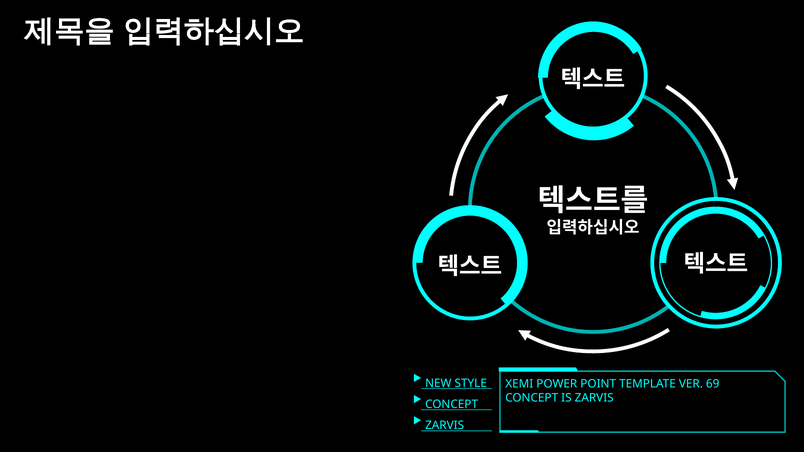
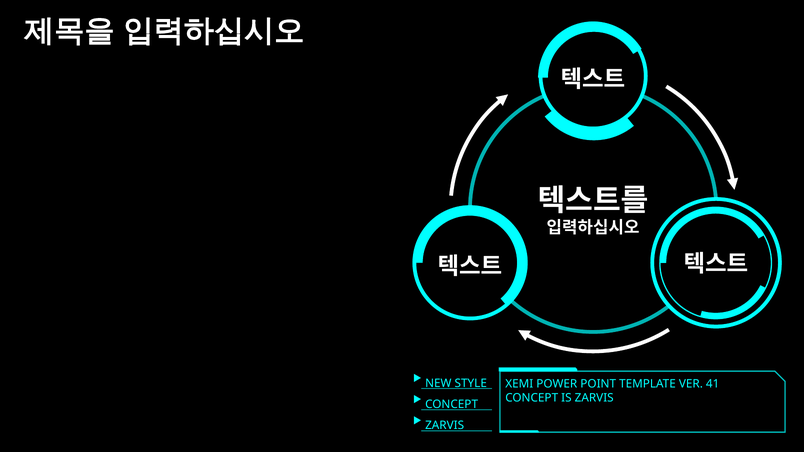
69: 69 -> 41 (713, 384)
